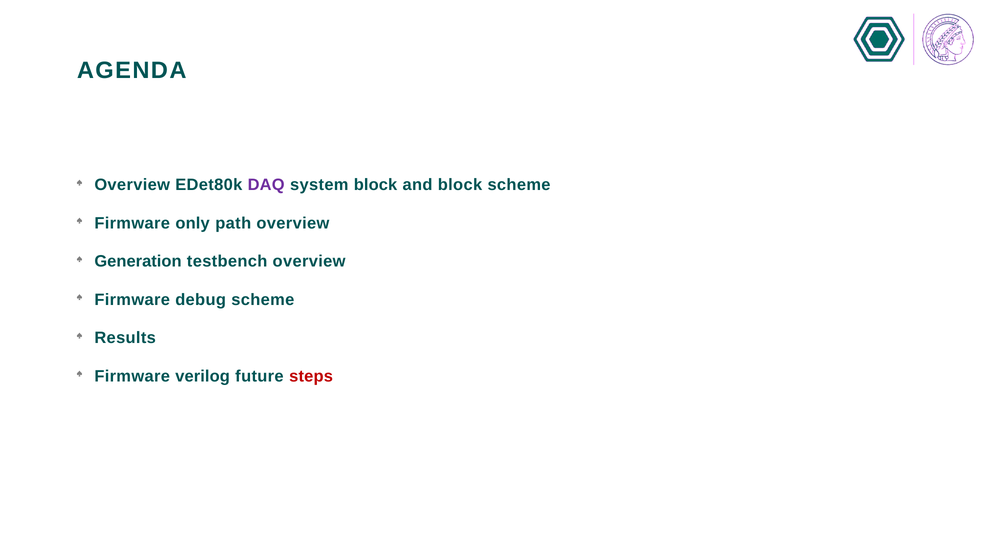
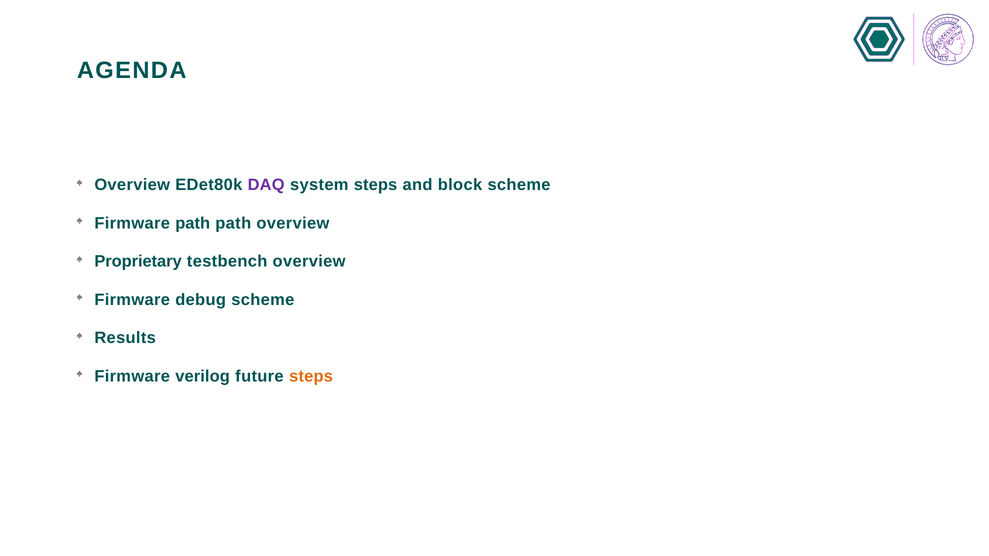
system block: block -> steps (376, 185)
Firmware only: only -> path (193, 223)
Generation: Generation -> Proprietary (138, 262)
steps colour: red -> orange (311, 376)
